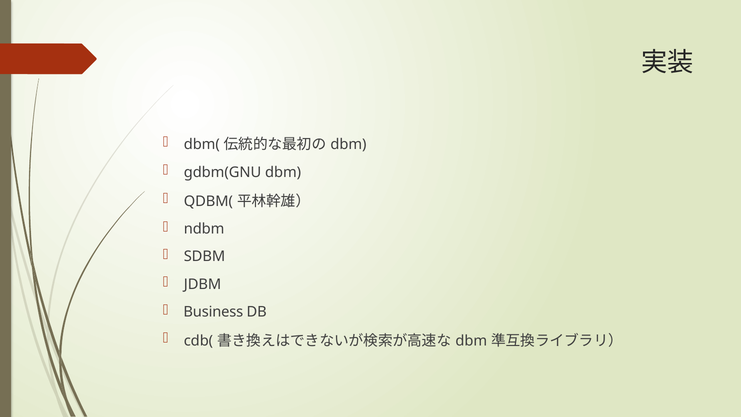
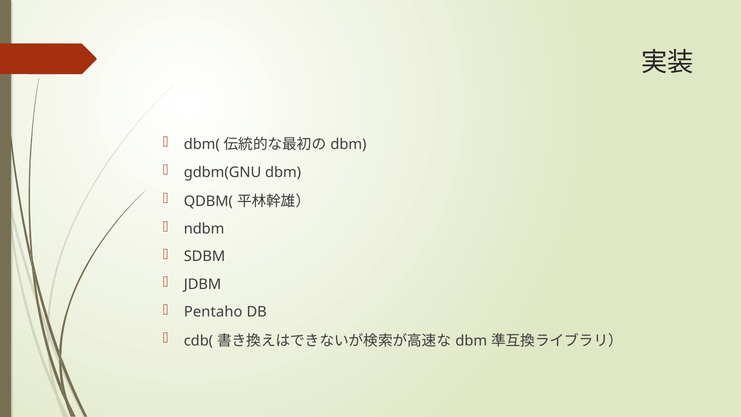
Business: Business -> Pentaho (213, 312)
